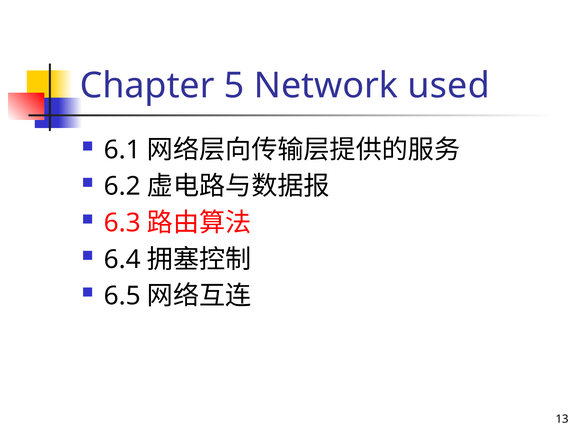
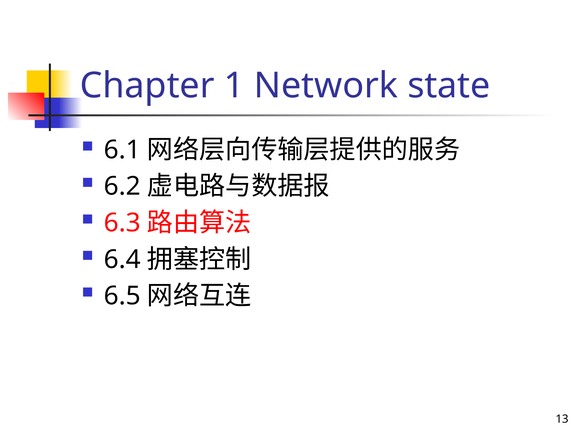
5: 5 -> 1 (234, 86)
used: used -> state (449, 86)
